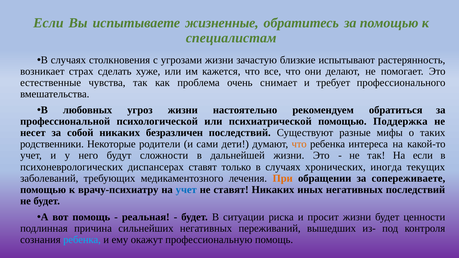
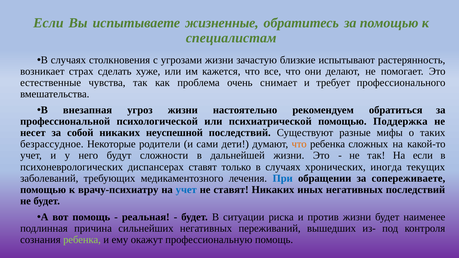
любовных: любовных -> внезапная (88, 110)
безразличен: безразличен -> неуспешной (174, 133)
родственники: родственники -> безрассудное (52, 144)
интереса: интереса -> сложных (368, 144)
При colour: orange -> blue (283, 178)
просит: просит -> против (323, 217)
ценности: ценности -> наименее (424, 217)
ребенка colour: light blue -> light green (82, 240)
